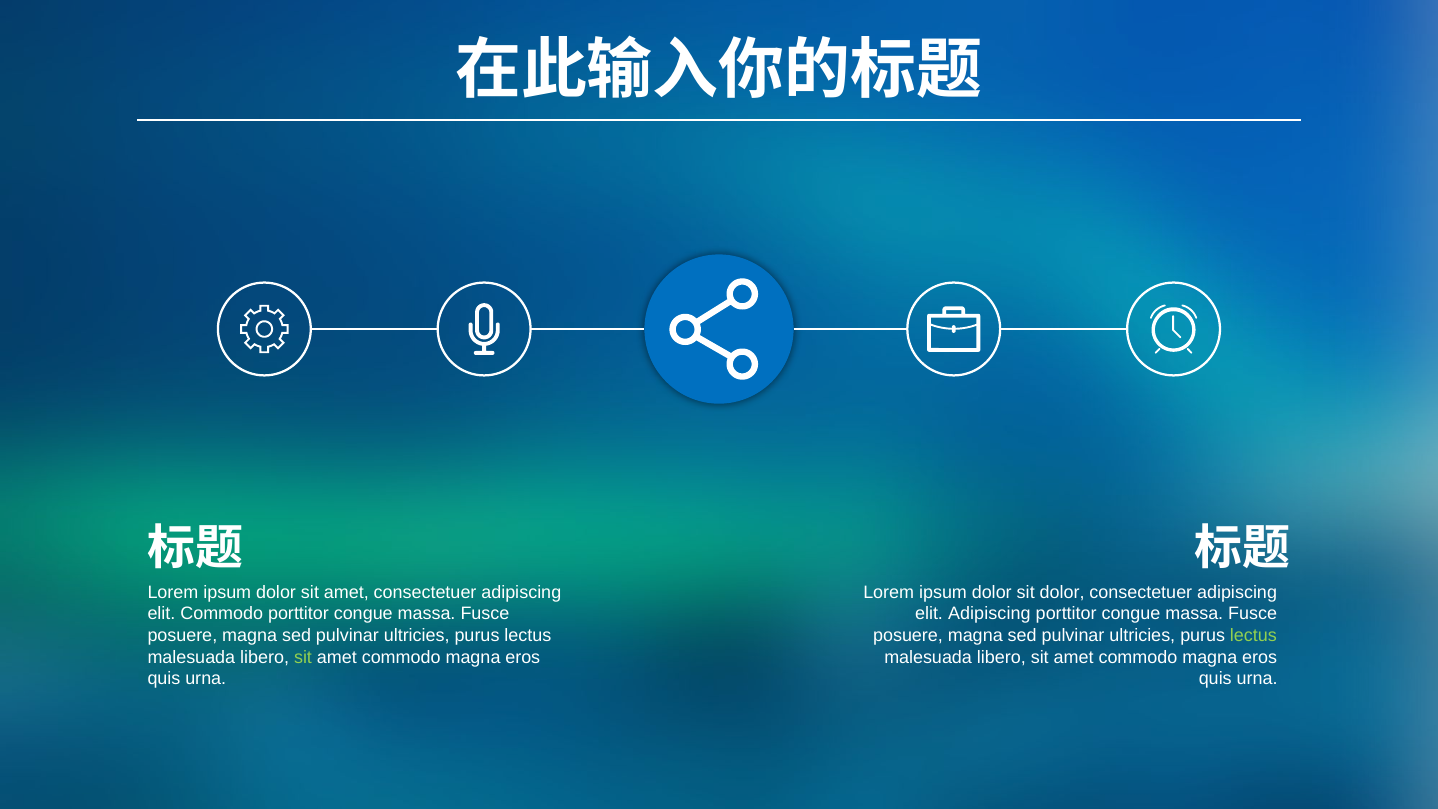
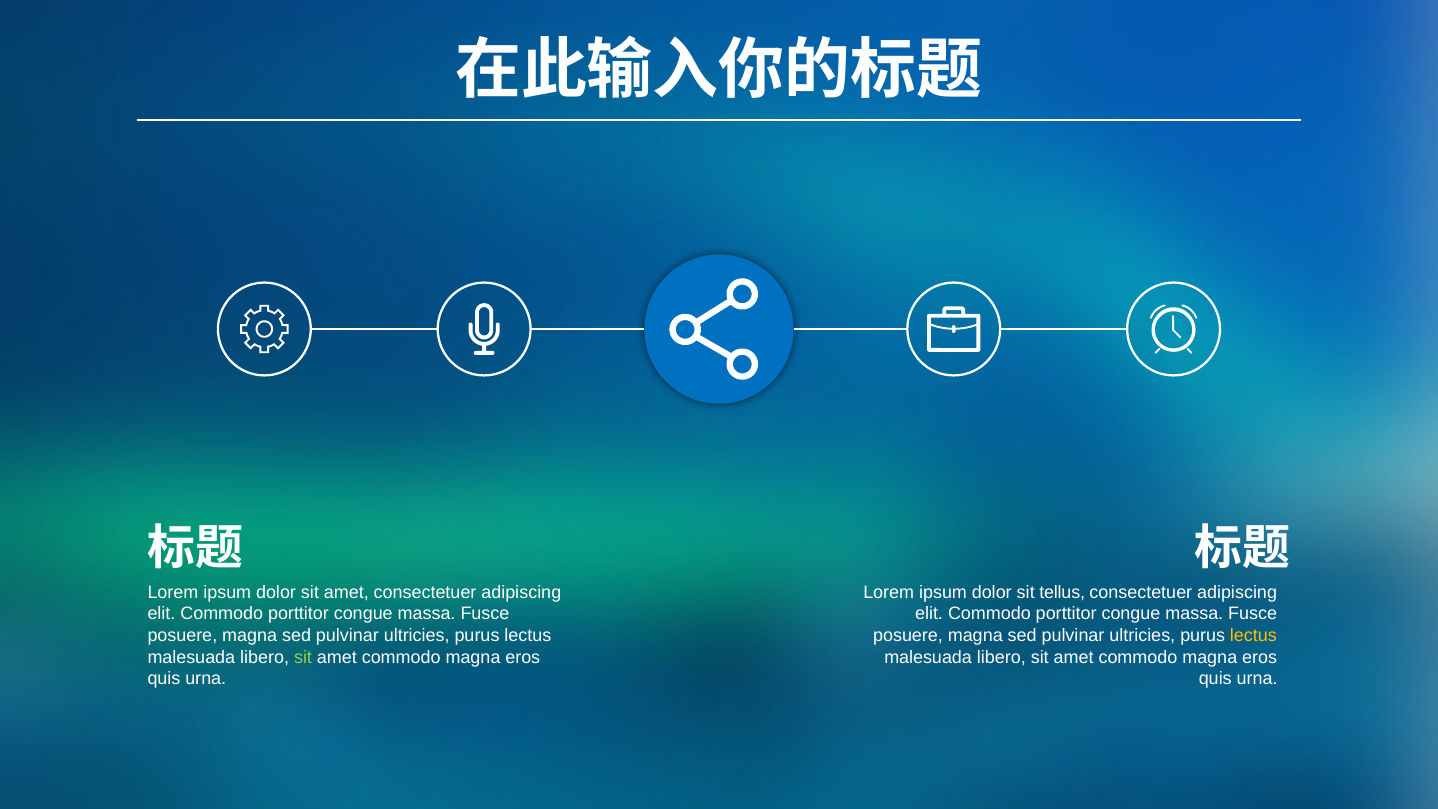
sit dolor: dolor -> tellus (1062, 592)
Adipiscing: Adipiscing -> Commodo (989, 614)
lectus colour: light green -> yellow (1253, 635)
